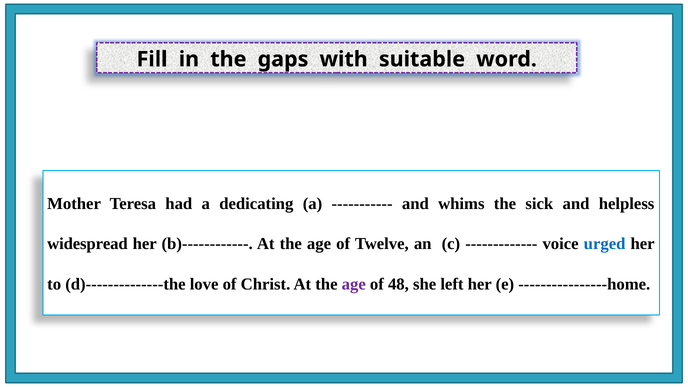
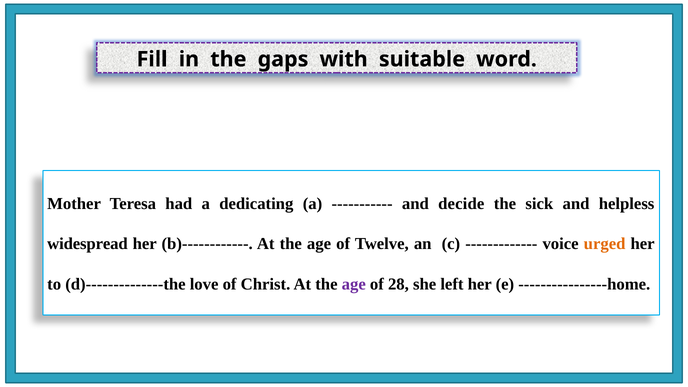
whims: whims -> decide (461, 204)
urged colour: blue -> orange (605, 244)
48: 48 -> 28 (398, 284)
